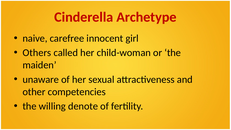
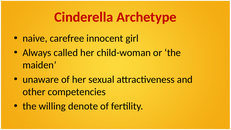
Others: Others -> Always (37, 53)
